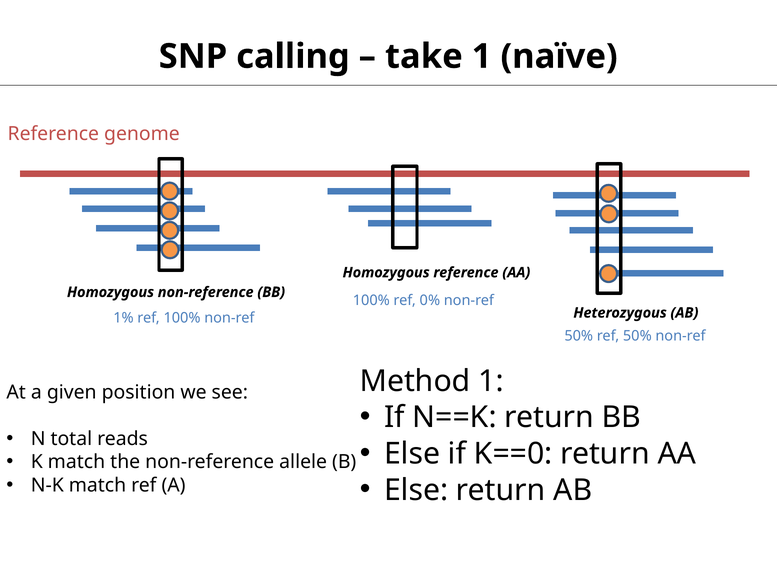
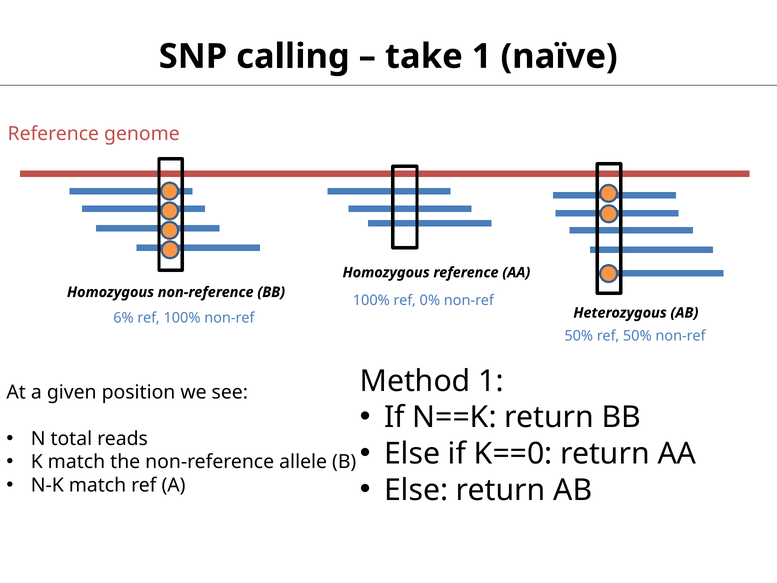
1%: 1% -> 6% (123, 318)
